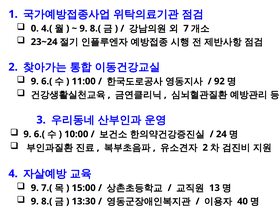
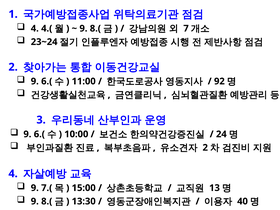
0: 0 -> 4 (35, 28)
